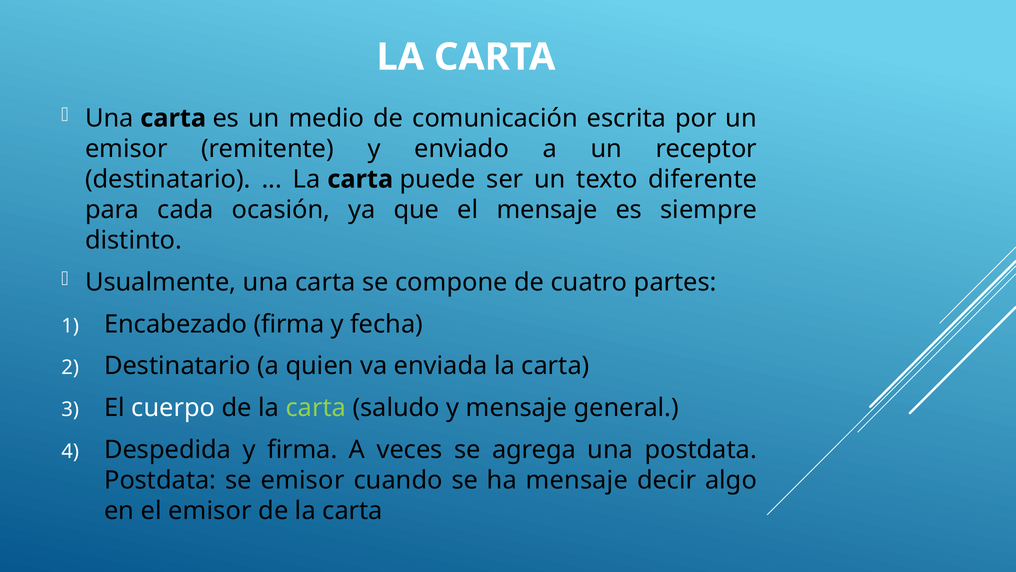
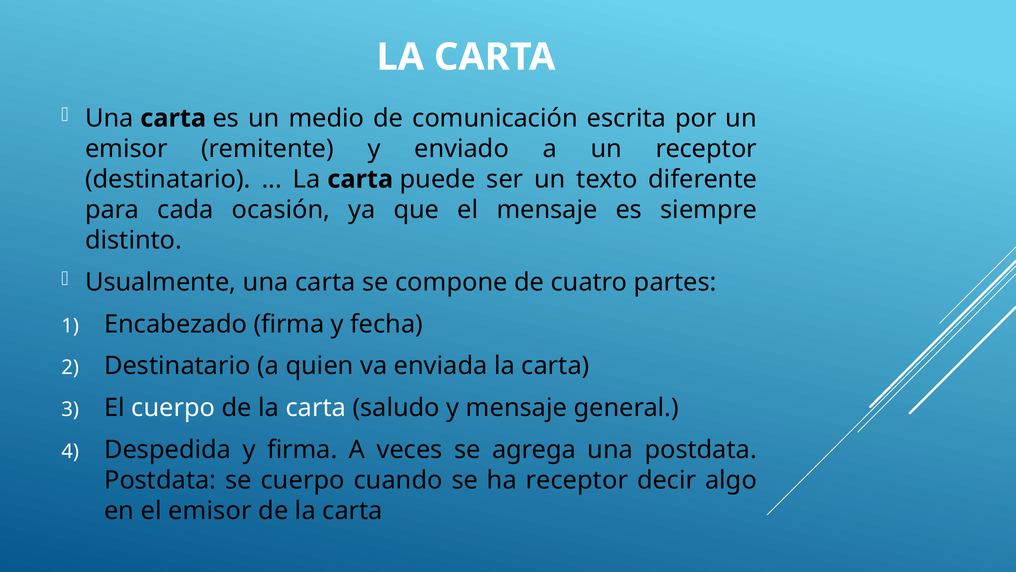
carta colour: light green -> white (316, 408)
se emisor: emisor -> cuerpo (303, 480)
ha mensaje: mensaje -> receptor (577, 480)
